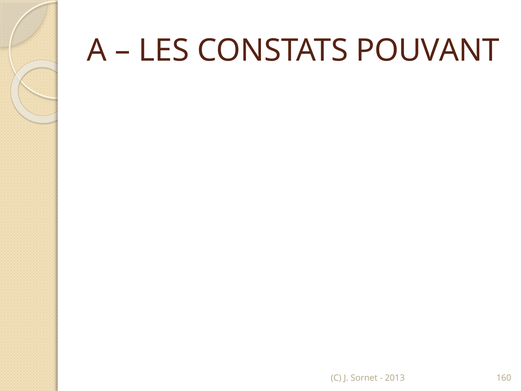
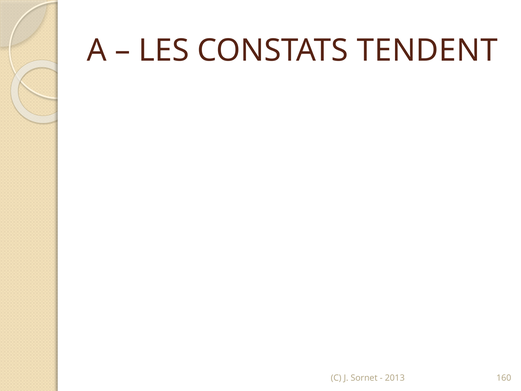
POUVANT: POUVANT -> TENDENT (427, 50)
